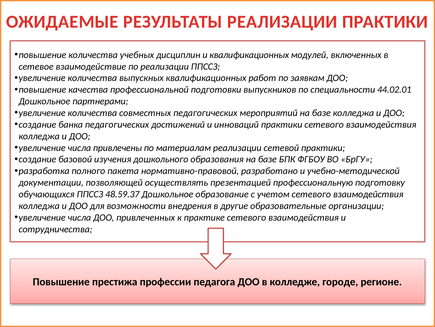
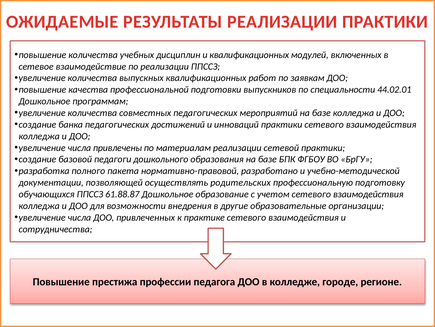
партнерами: партнерами -> программам (100, 101)
изучения: изучения -> педагоги (113, 159)
презентацией: презентацией -> родительских (241, 182)
48.59.37: 48.59.37 -> 61.88.87 (122, 194)
